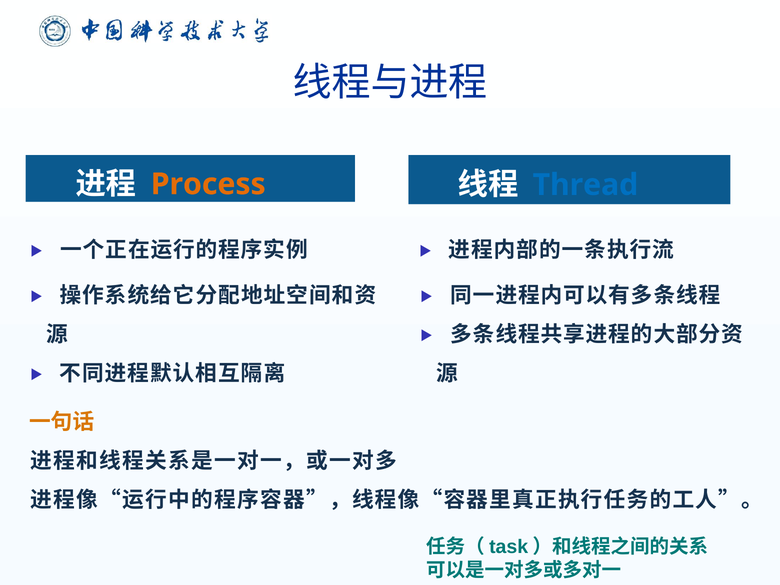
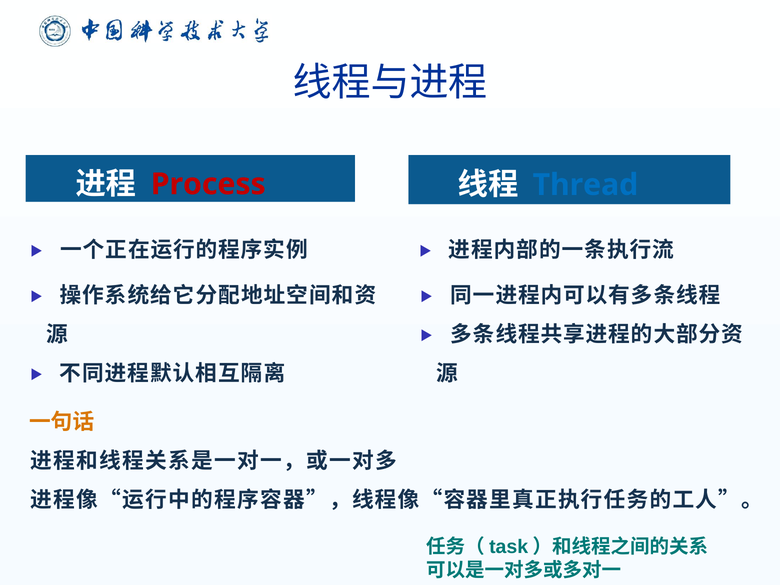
Process colour: orange -> red (208, 184)
